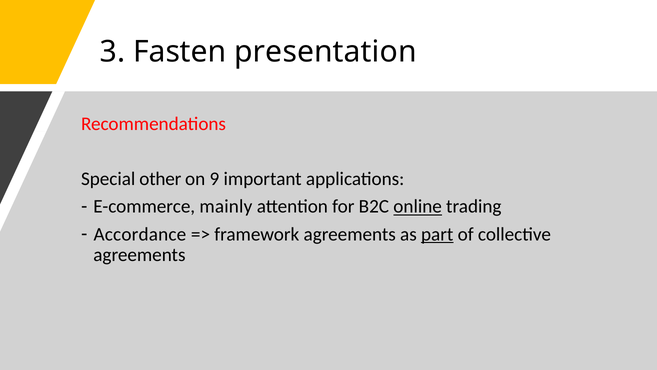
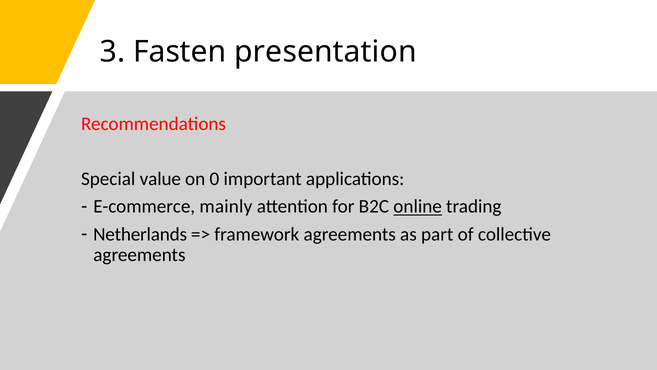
other: other -> value (160, 179)
9: 9 -> 0 (214, 179)
Accordance: Accordance -> Netherlands (140, 234)
part underline: present -> none (437, 234)
